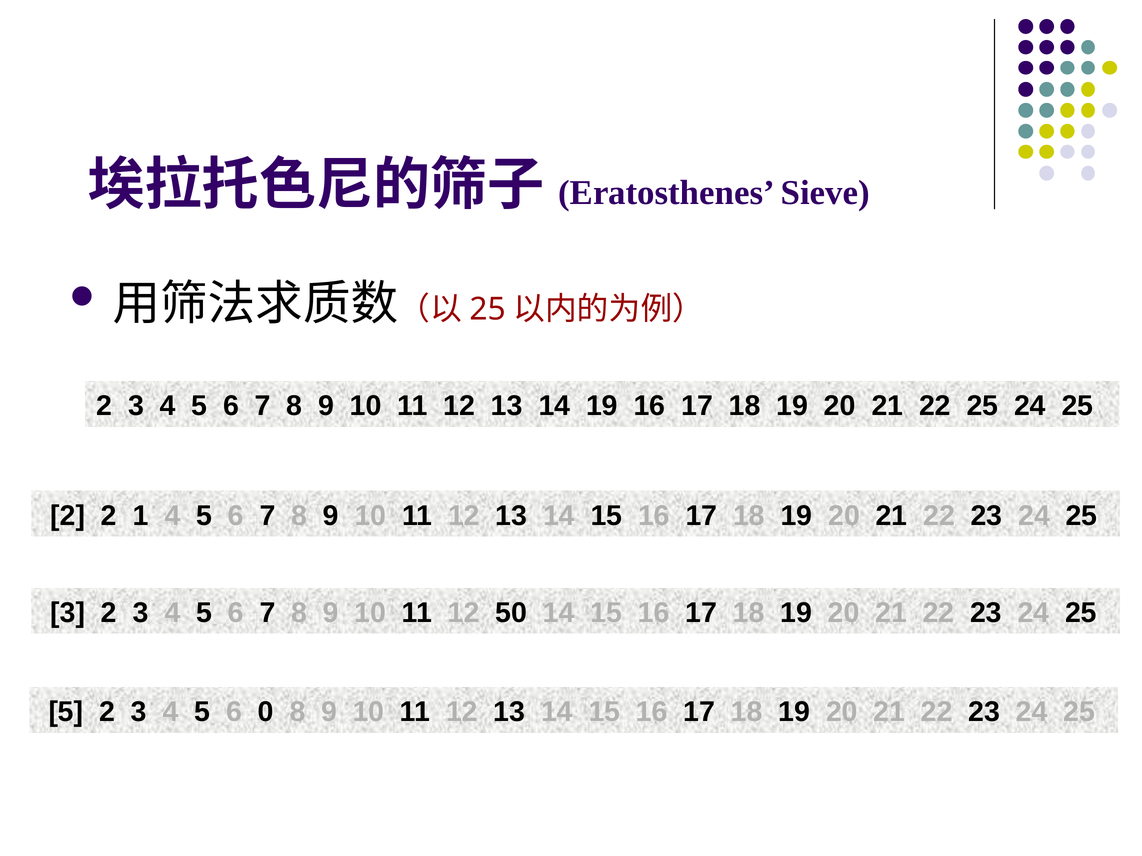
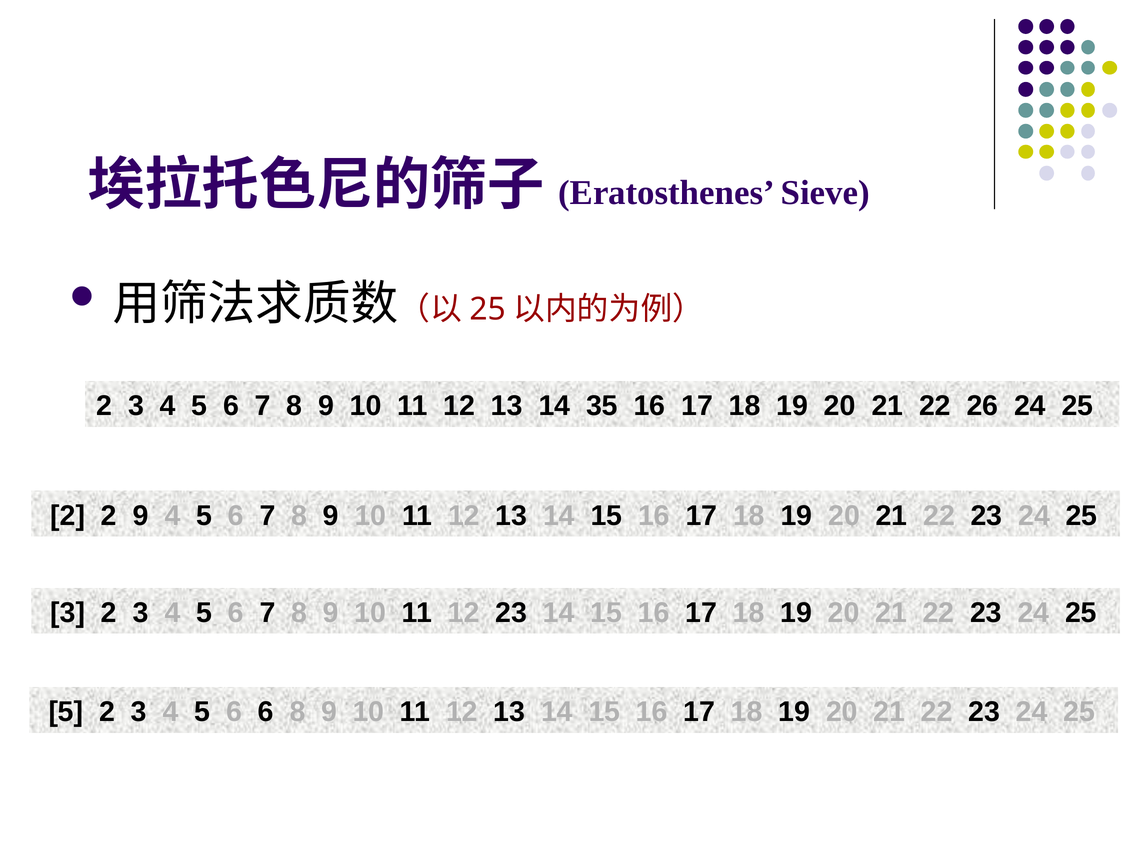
14 19: 19 -> 35 (602, 406)
22 25: 25 -> 26 (982, 406)
2 1: 1 -> 9 (141, 516)
12 50: 50 -> 23 (511, 613)
6 0: 0 -> 6 (266, 712)
